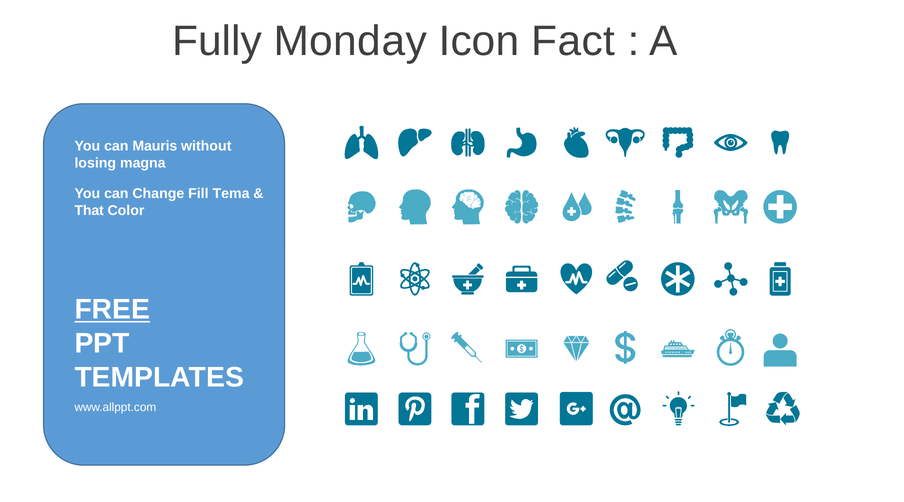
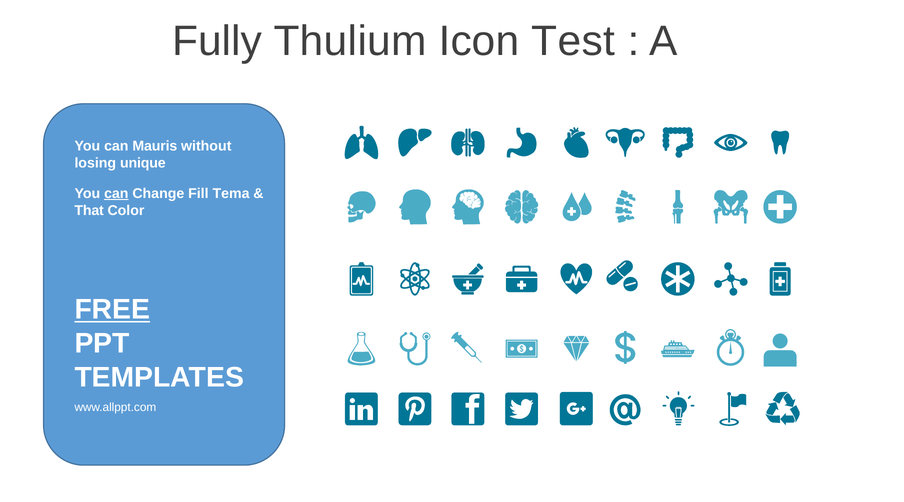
Monday: Monday -> Thulium (350, 41)
Fact: Fact -> Test (573, 41)
magna: magna -> unique (143, 163)
can underline: none -> present (116, 194)
